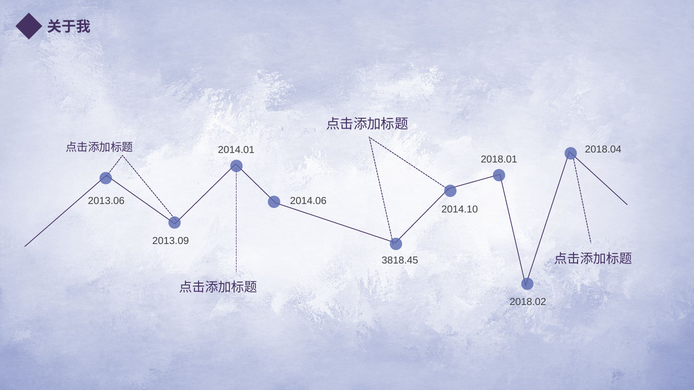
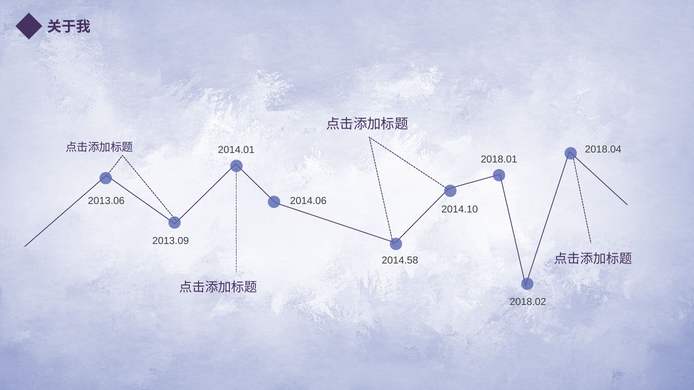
3818.45: 3818.45 -> 2014.58 (400, 261)
